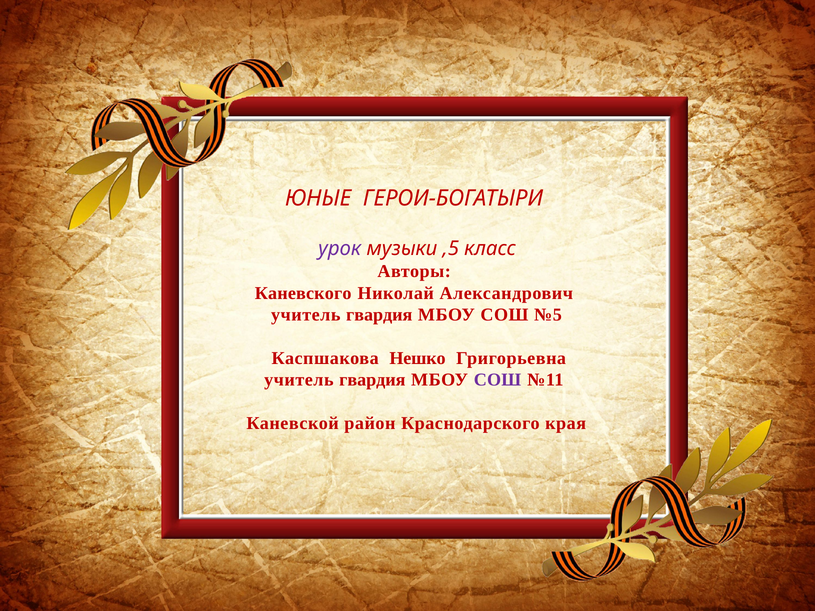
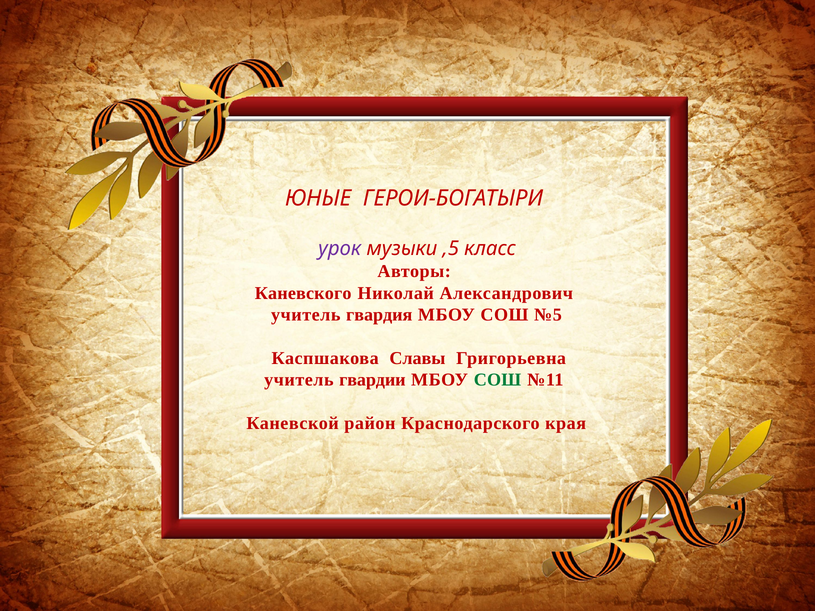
Нешко: Нешко -> Славы (417, 358)
гвардия: гвардия -> гвардии (372, 380)
СОШ colour: purple -> green (497, 380)
